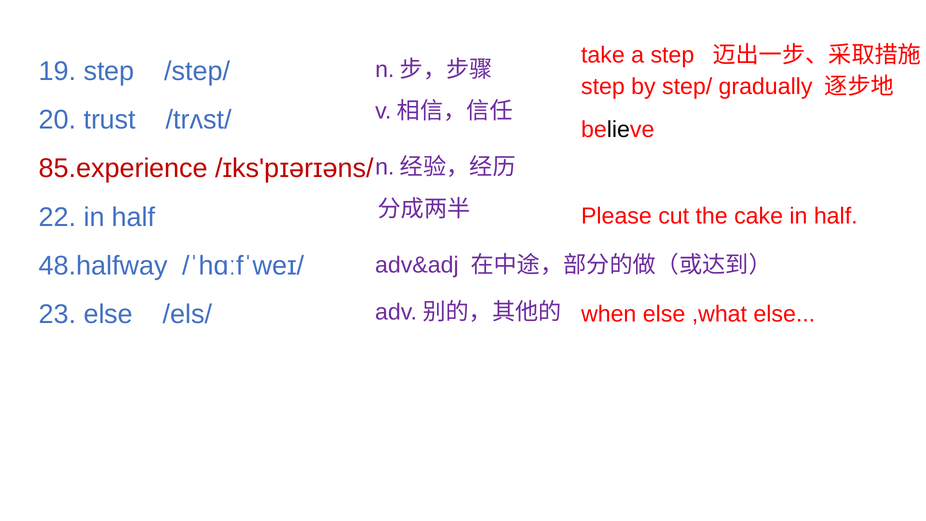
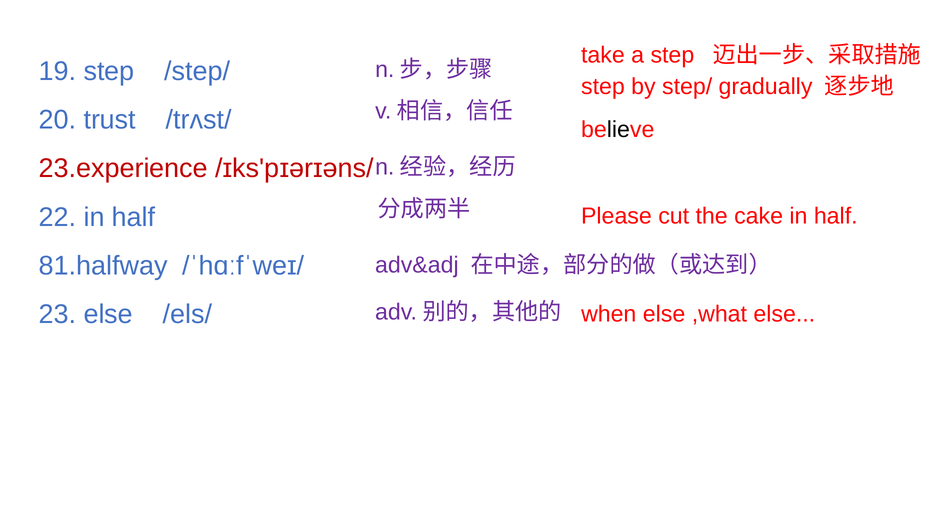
85.experience: 85.experience -> 23.experience (123, 169)
48.halfway: 48.halfway -> 81.halfway (103, 266)
